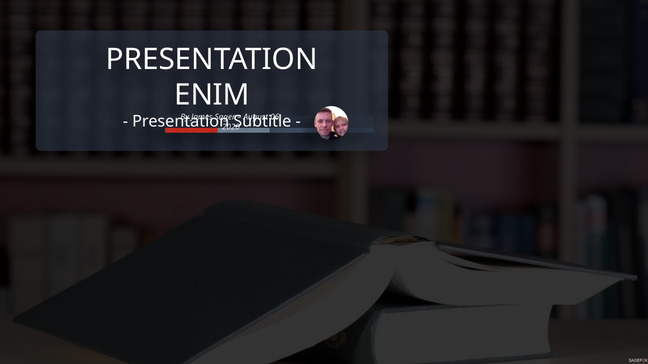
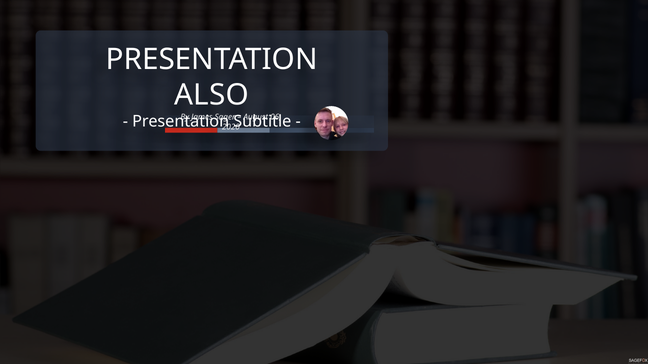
ENIM: ENIM -> ALSO (212, 95)
